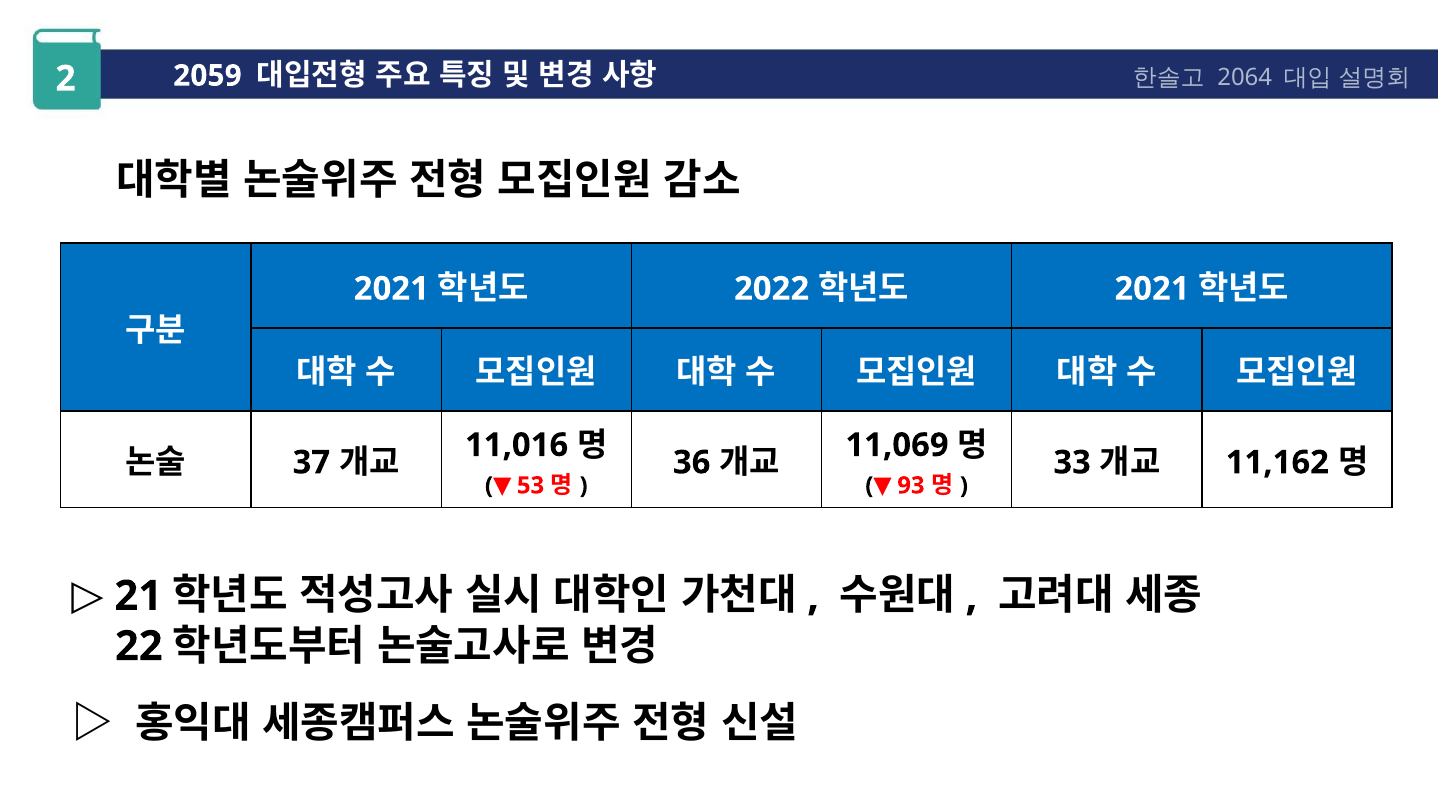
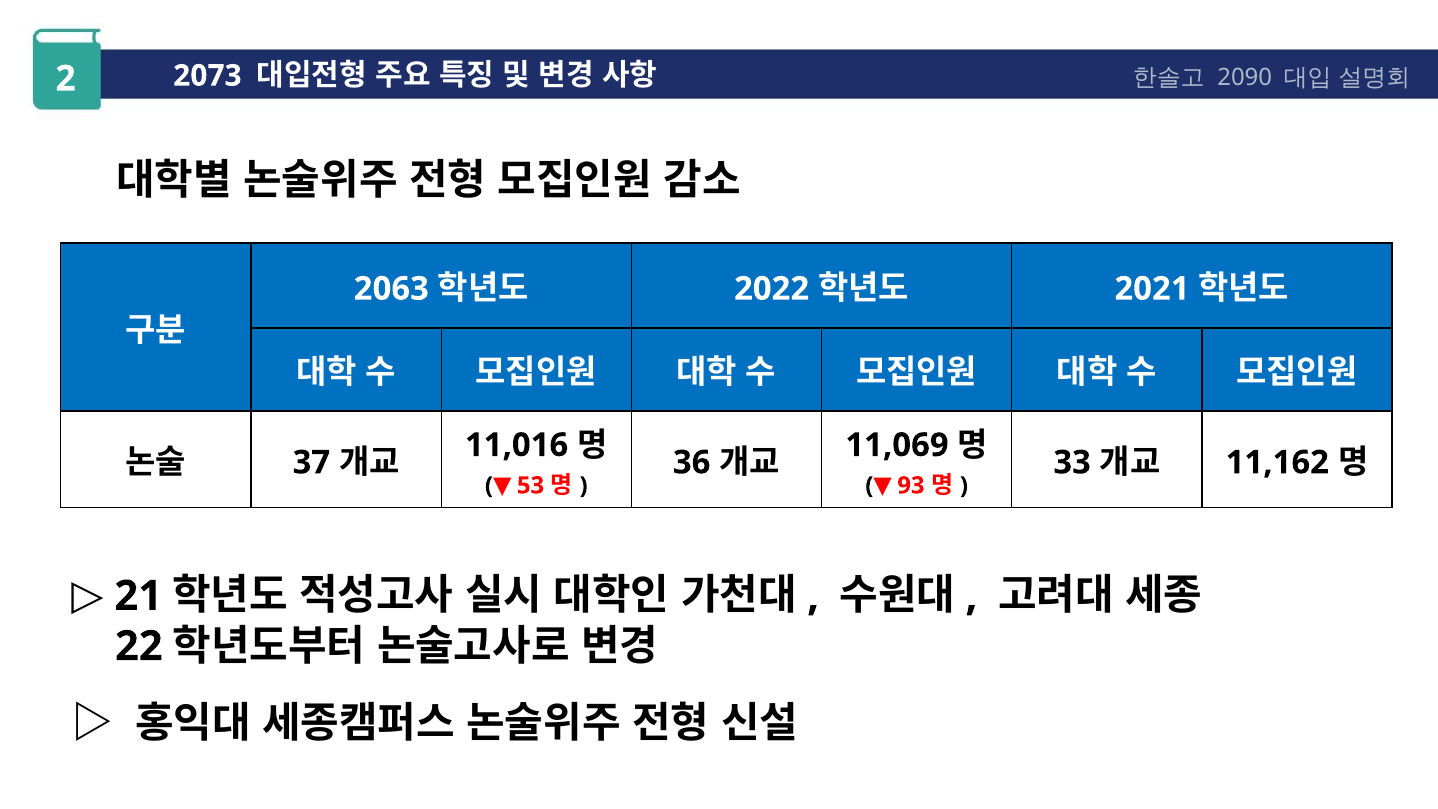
2064: 2064 -> 2090 (1245, 78)
2059: 2059 -> 2073 (207, 76)
2021: 2021 -> 2063 (391, 289)
